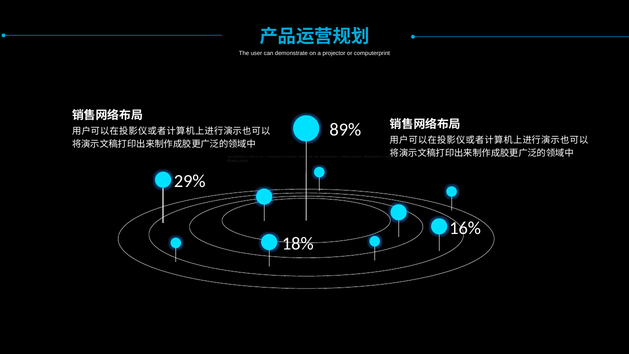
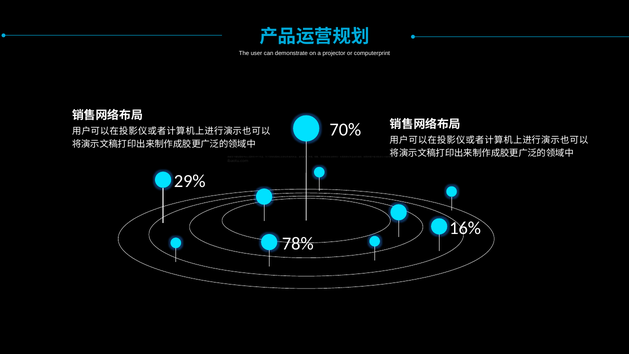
89%: 89% -> 70% (345, 130)
18%: 18% -> 78% (298, 244)
